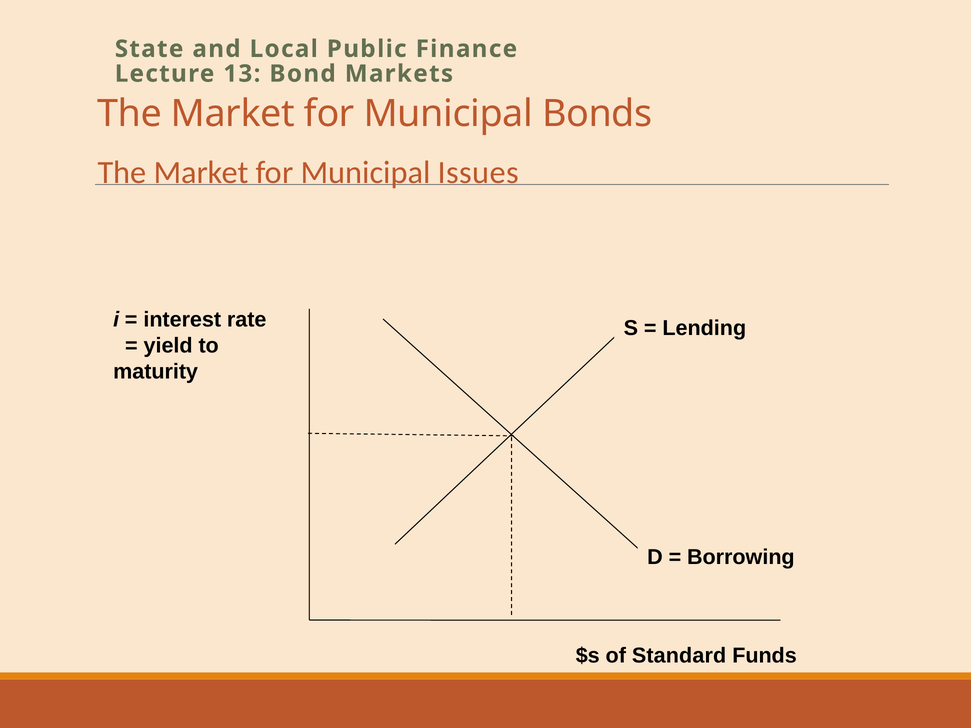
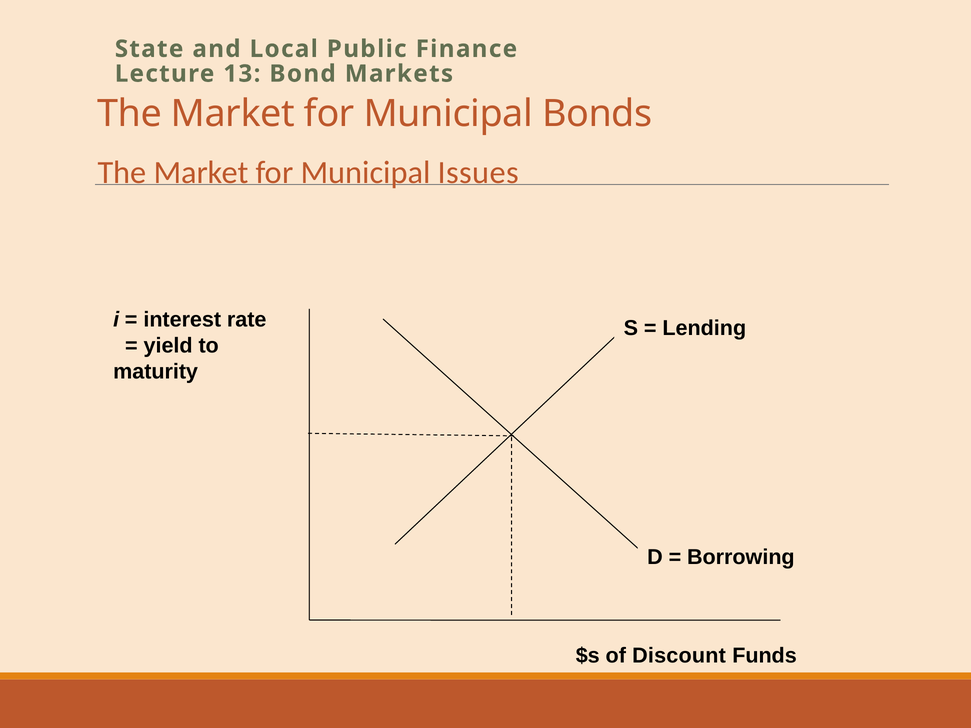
Standard: Standard -> Discount (679, 656)
